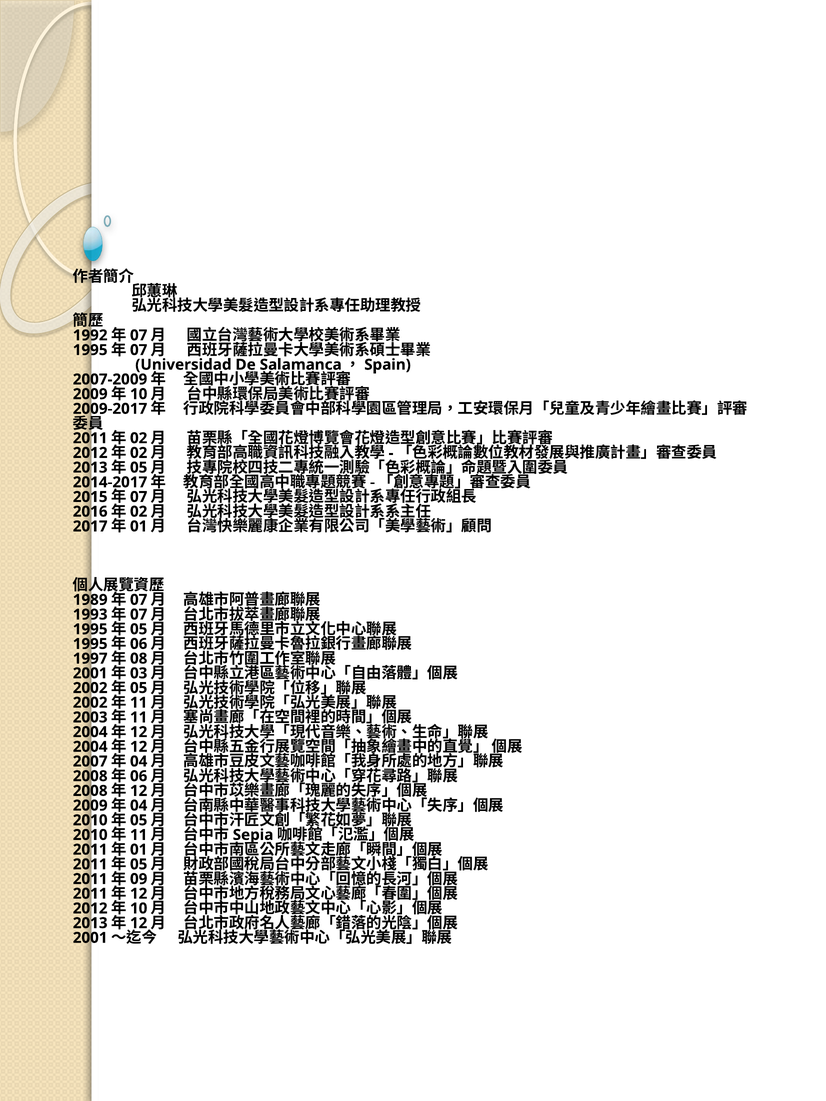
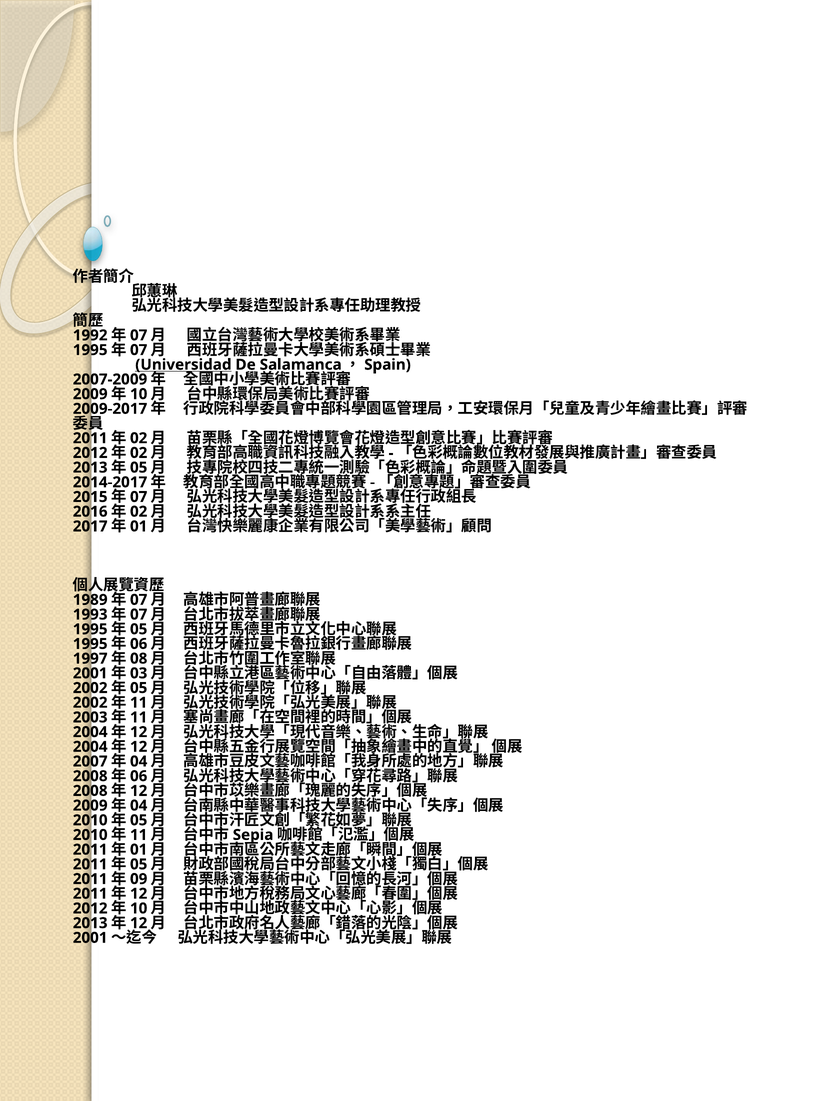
Universidad underline: none -> present (183, 365)
